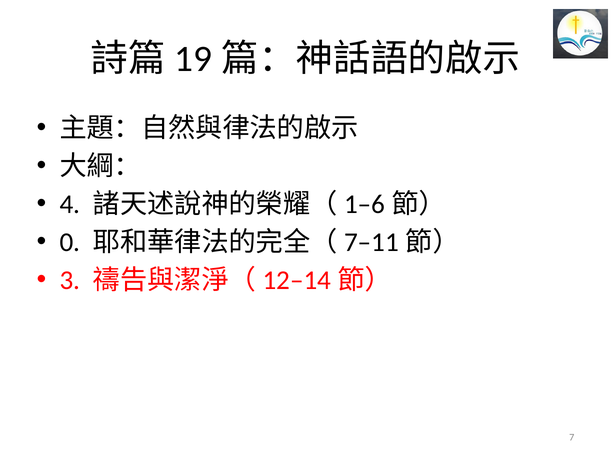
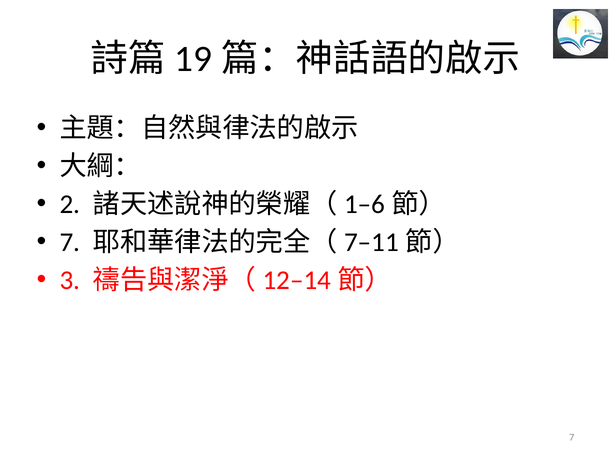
4: 4 -> 2 (70, 204)
0: 0 -> 7 (70, 242)
